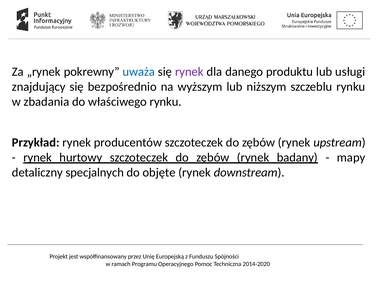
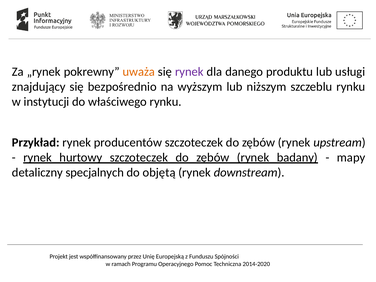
uważa colour: blue -> orange (139, 72)
zbadania: zbadania -> instytucji (47, 102)
objęte: objęte -> objętą (159, 172)
